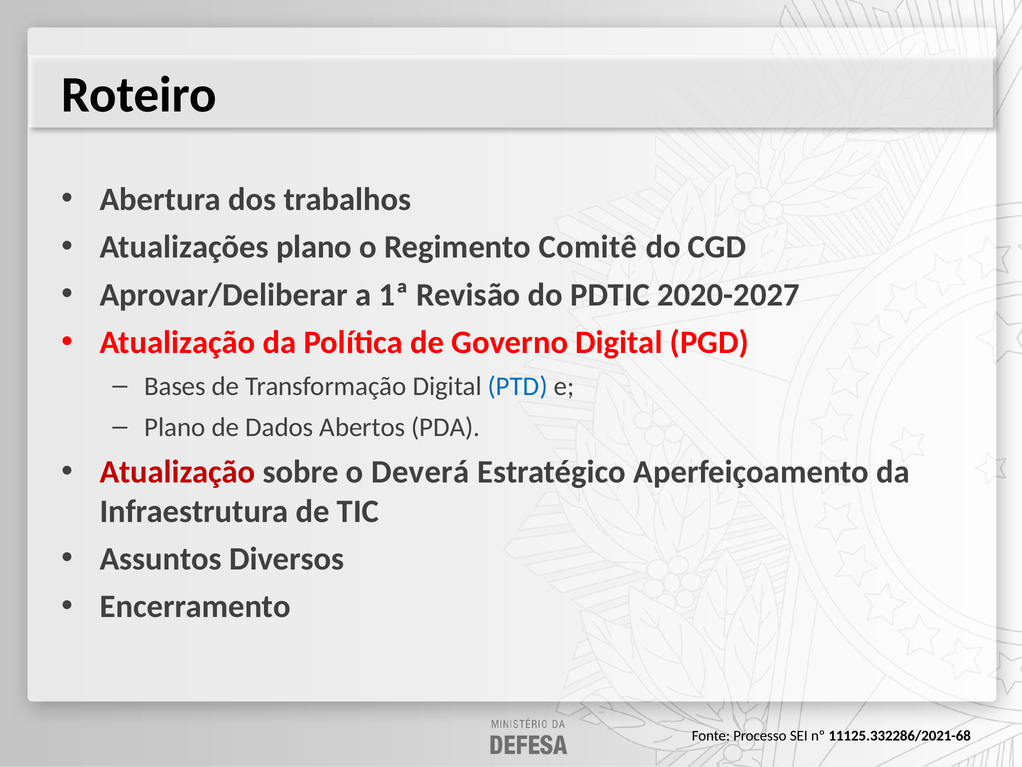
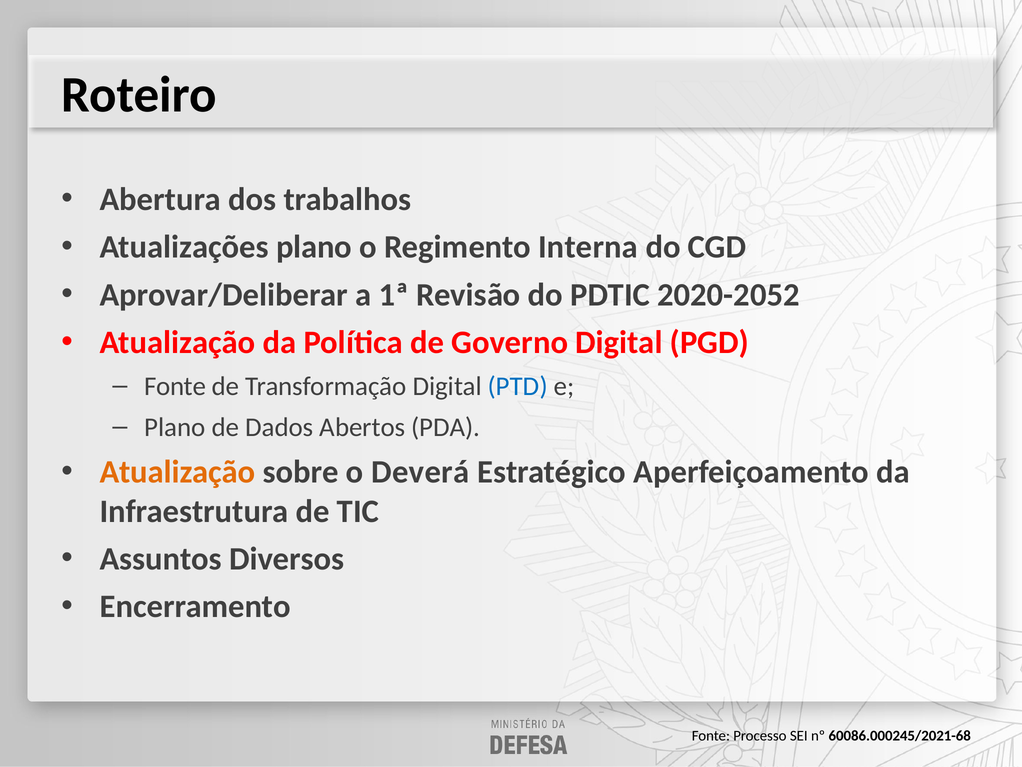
Comitê: Comitê -> Interna (588, 247)
2020-2027: 2020-2027 -> 2020-2052 (728, 295)
Bases: Bases -> Fonte (175, 386)
Atualização colour: red -> orange (177, 472)
11125.332286/2021-68: 11125.332286/2021-68 -> 60086.000245/2021-68 (900, 735)
